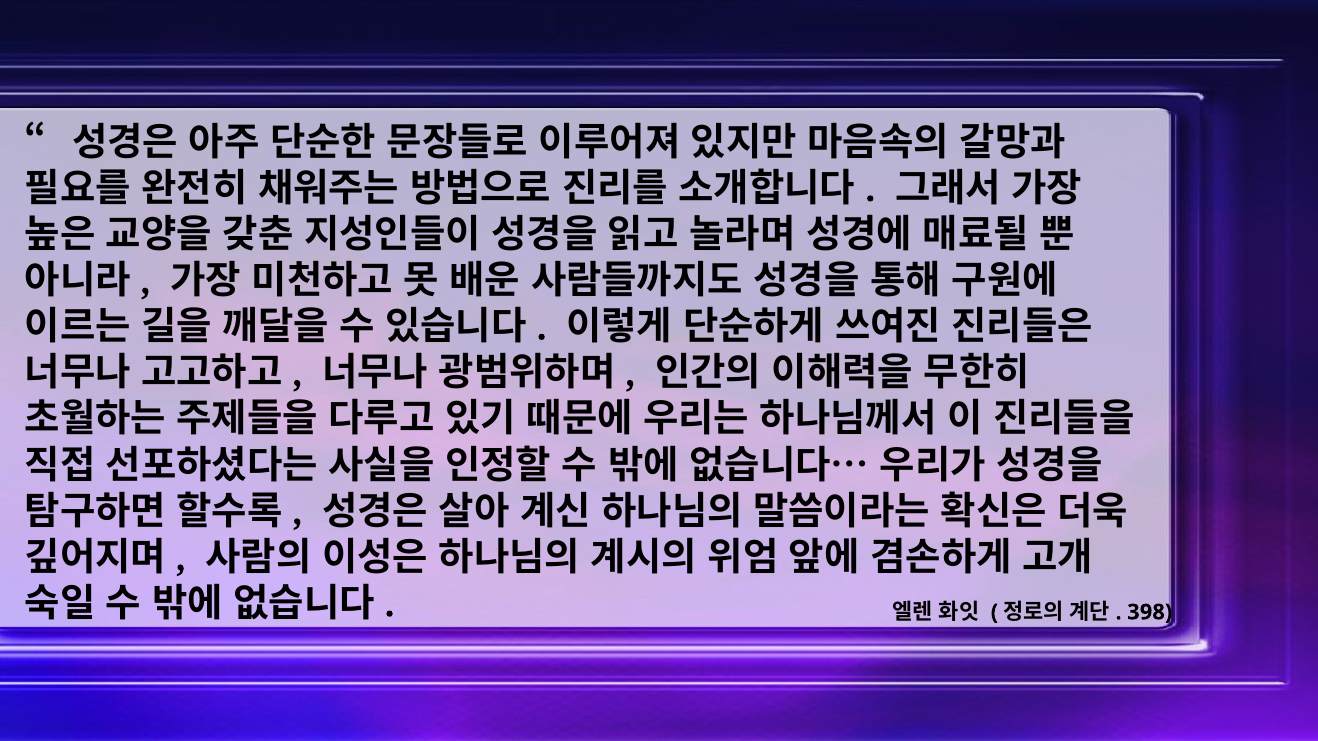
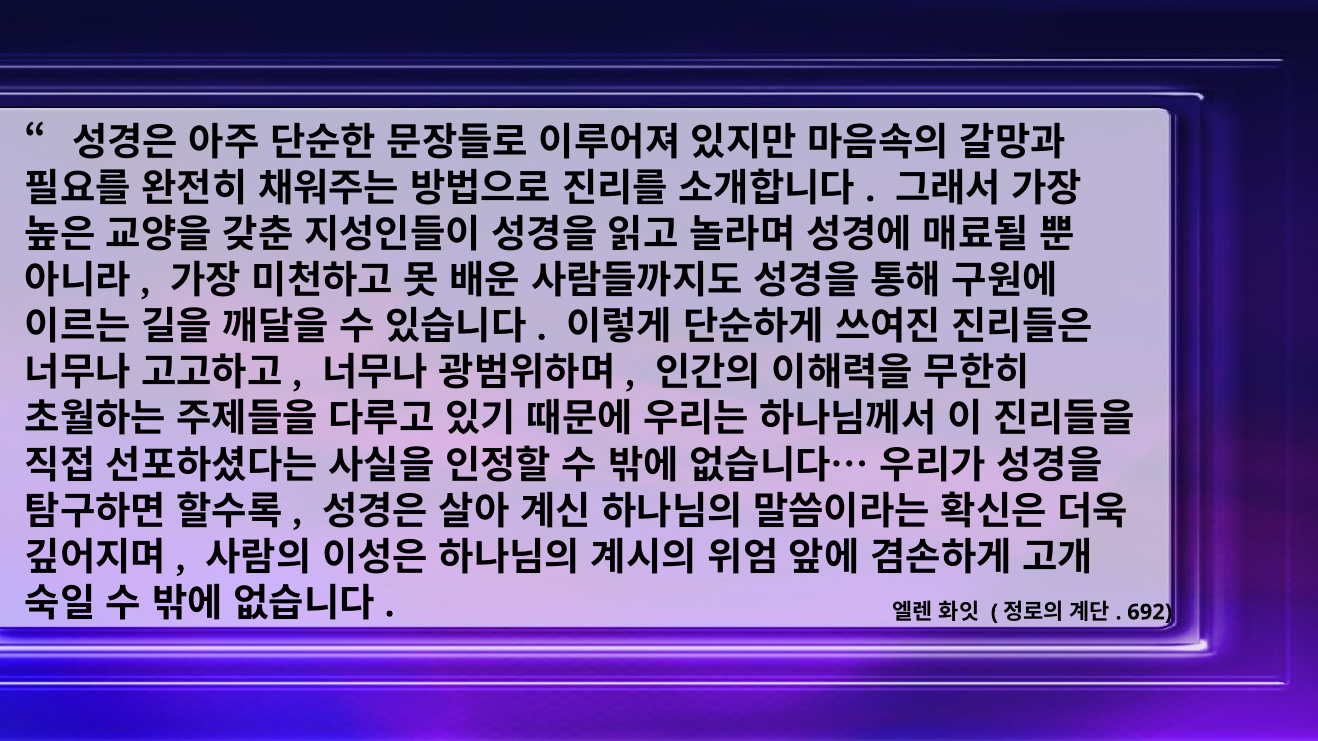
398: 398 -> 692 (1150, 612)
